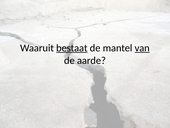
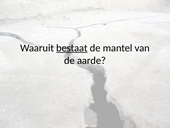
van underline: present -> none (142, 48)
